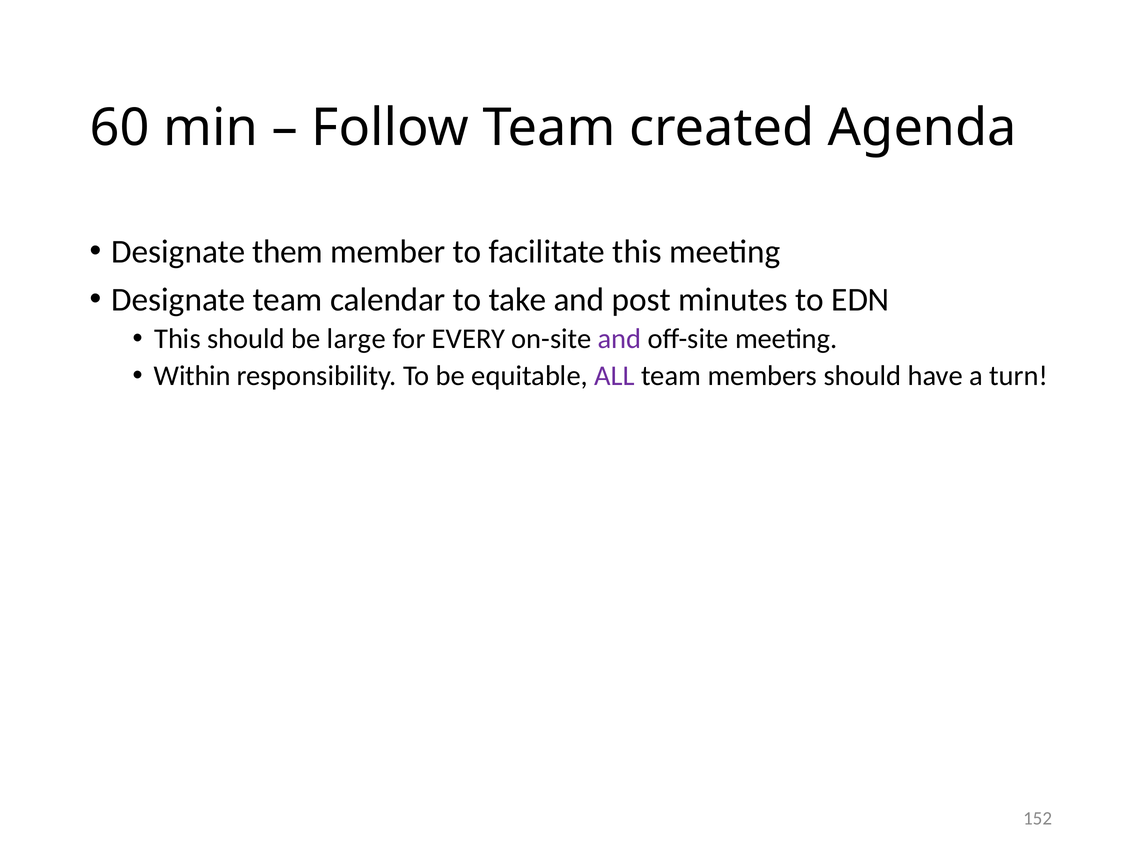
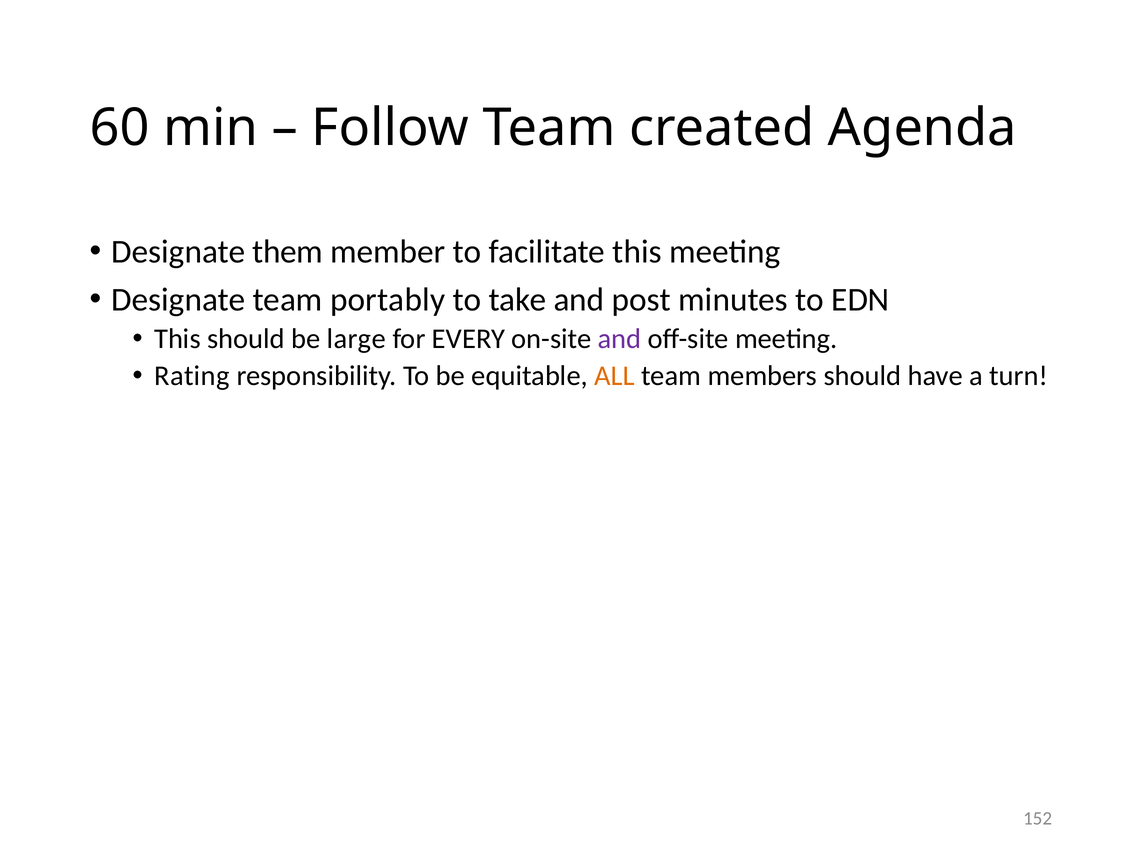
calendar: calendar -> portably (388, 299)
Within: Within -> Rating (192, 376)
ALL colour: purple -> orange (615, 376)
